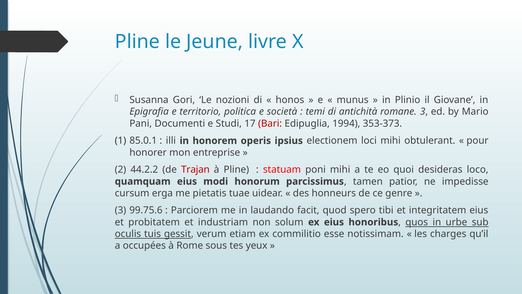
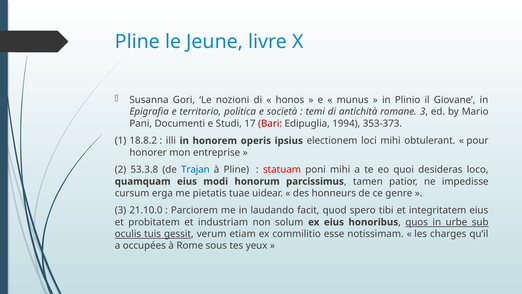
85.0.1: 85.0.1 -> 18.8.2 (143, 141)
44.2.2: 44.2.2 -> 53.3.8 (144, 169)
Trajan colour: red -> blue (195, 169)
99.75.6: 99.75.6 -> 21.10.0 (146, 210)
